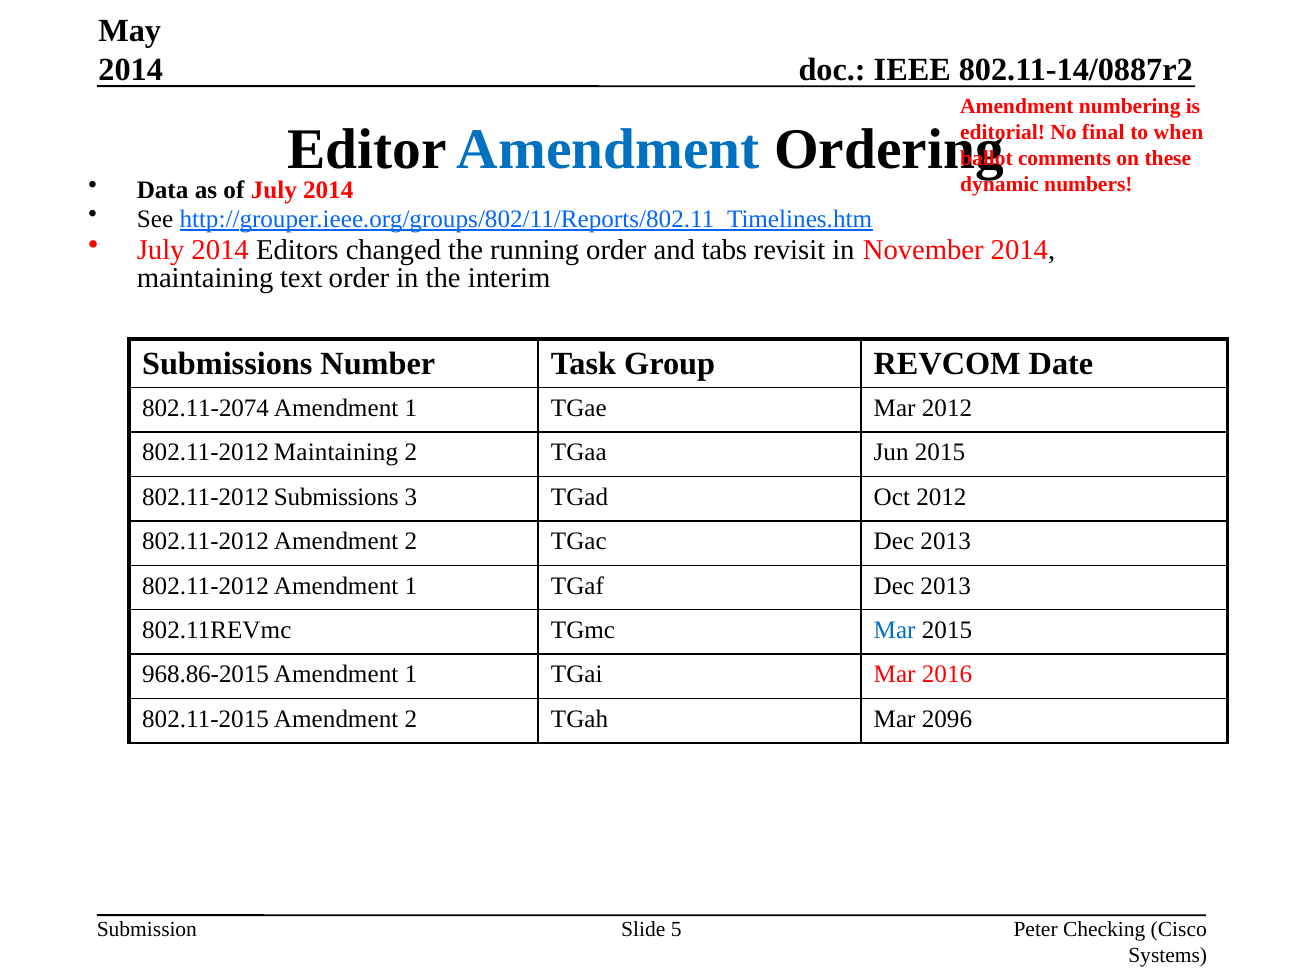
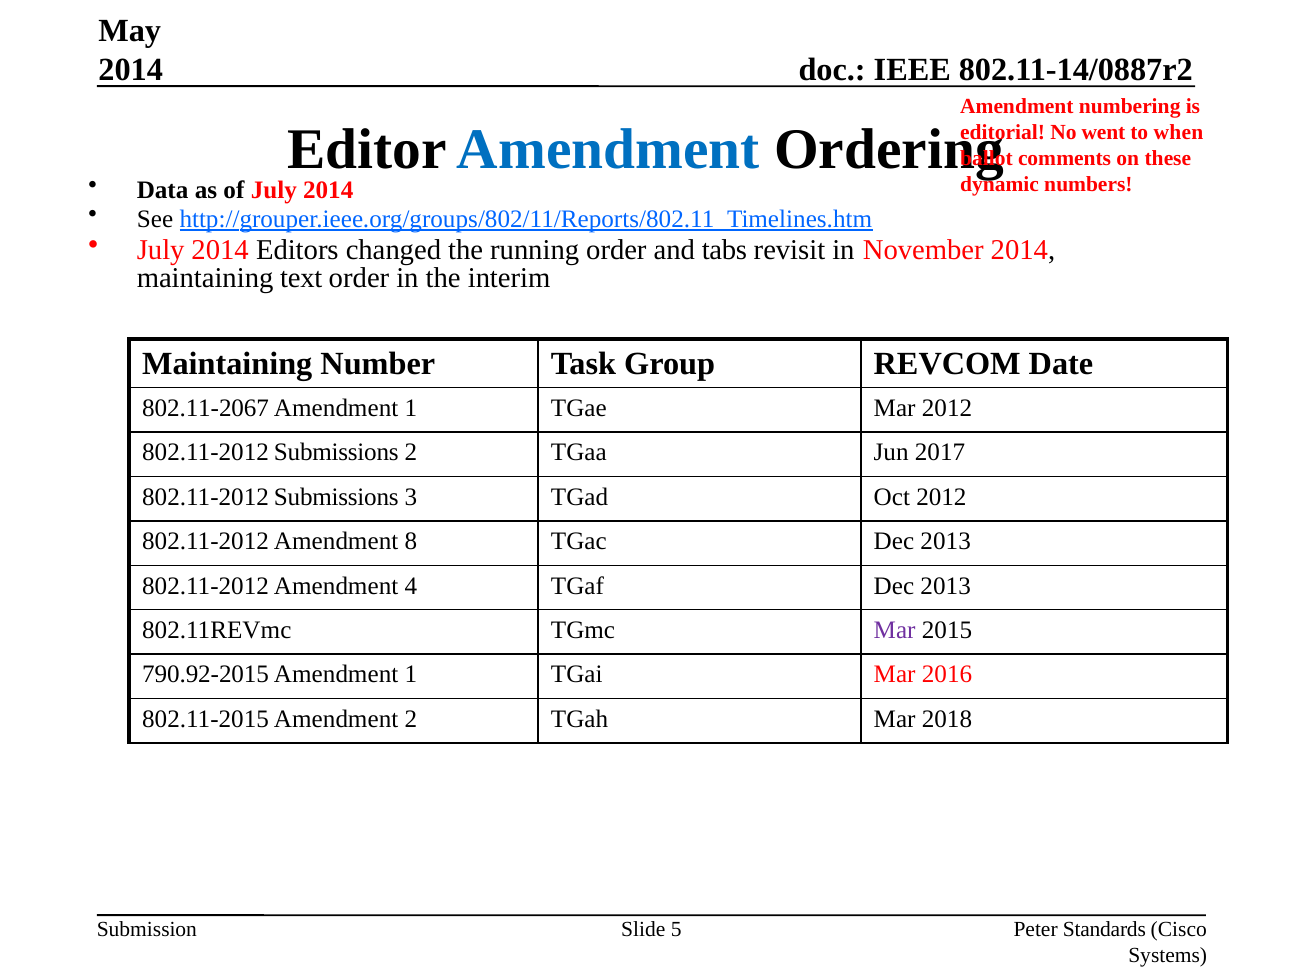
final: final -> went (1103, 133)
Submissions: Submissions -> Maintaining (227, 364)
802.11-2074: 802.11-2074 -> 802.11-2067 (206, 408)
Maintaining: Maintaining -> Submissions (336, 453)
Jun 2015: 2015 -> 2017 (940, 453)
802.11-2012 Amendment 2: 2 -> 8 (411, 541)
802.11-2012 Amendment 1: 1 -> 4 (411, 586)
Mar colour: blue -> purple (895, 630)
968.86-2015: 968.86-2015 -> 790.92-2015 (206, 675)
2096: 2096 -> 2018 (947, 719)
Checking: Checking -> Standards (1104, 929)
